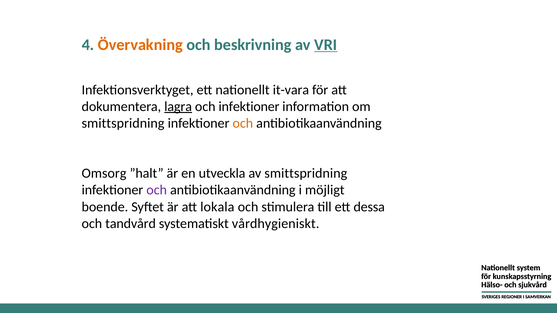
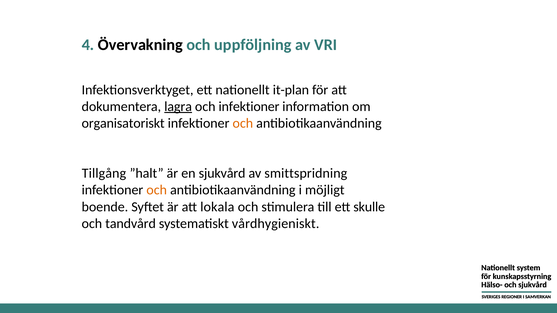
Övervakning colour: orange -> black (140, 45)
beskrivning: beskrivning -> uppföljning (253, 45)
VRI underline: present -> none (326, 45)
it-vara: it-vara -> it-plan (291, 90)
smittspridning: smittspridning -> organisatoriskt (123, 123)
Omsorg: Omsorg -> Tillgång (104, 174)
en utveckla: utveckla -> sjukvård (222, 174)
och colour: purple -> orange (157, 190)
dessa: dessa -> skulle (369, 207)
